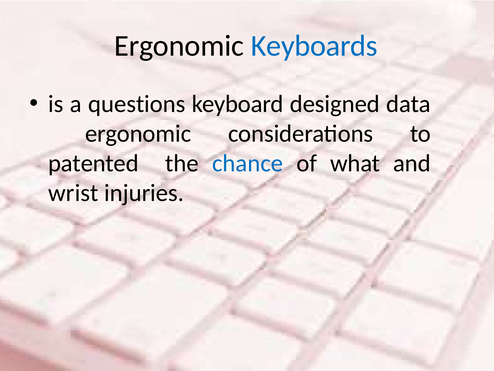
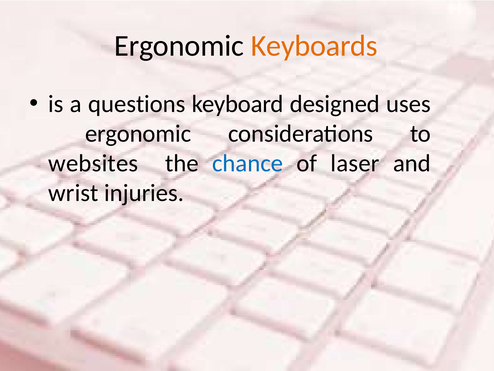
Keyboards colour: blue -> orange (314, 46)
data: data -> uses (408, 104)
patented: patented -> websites (93, 163)
what: what -> laser (355, 163)
